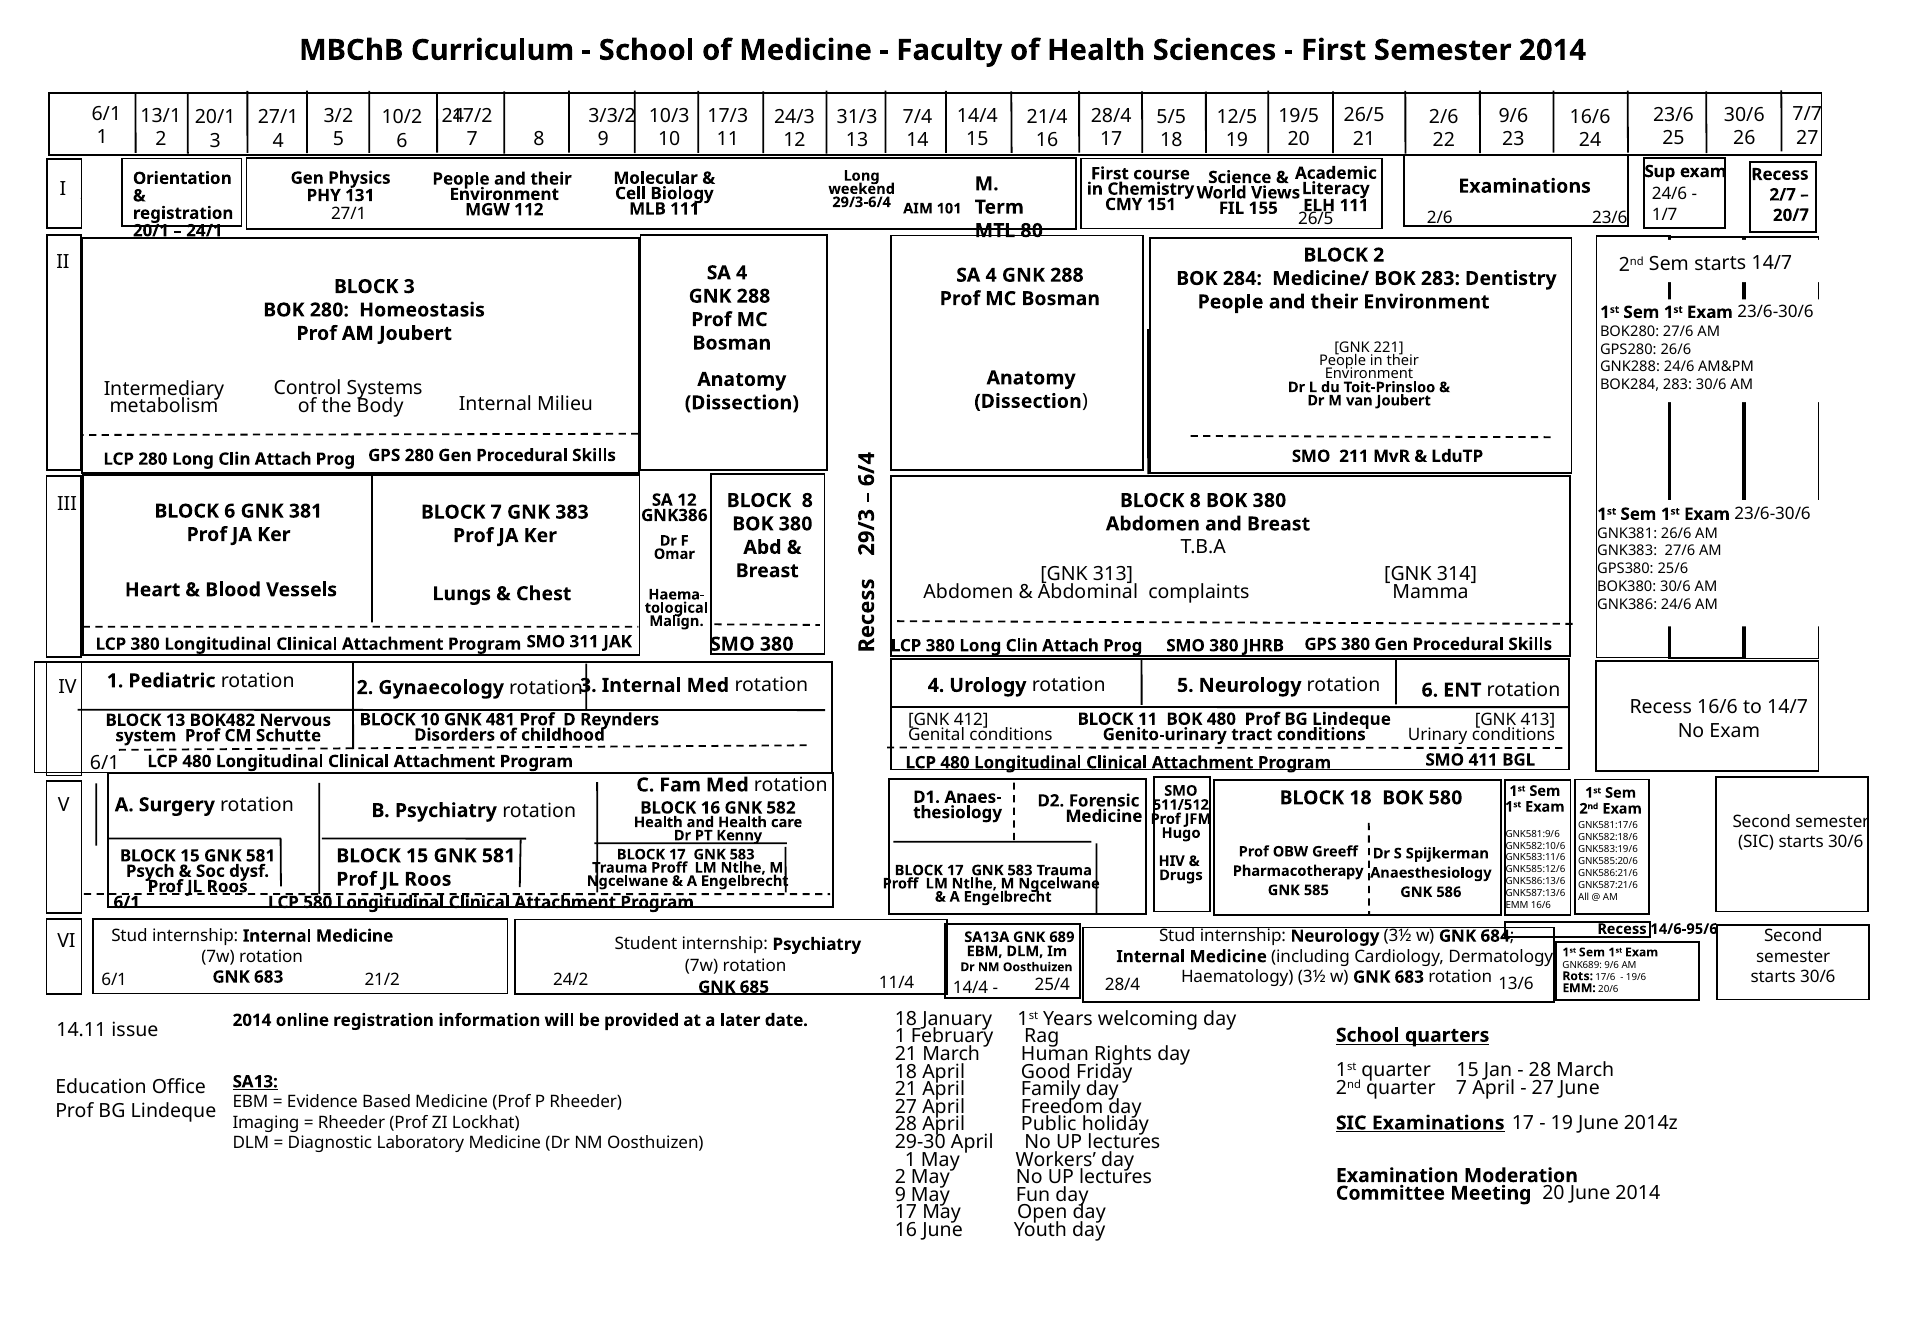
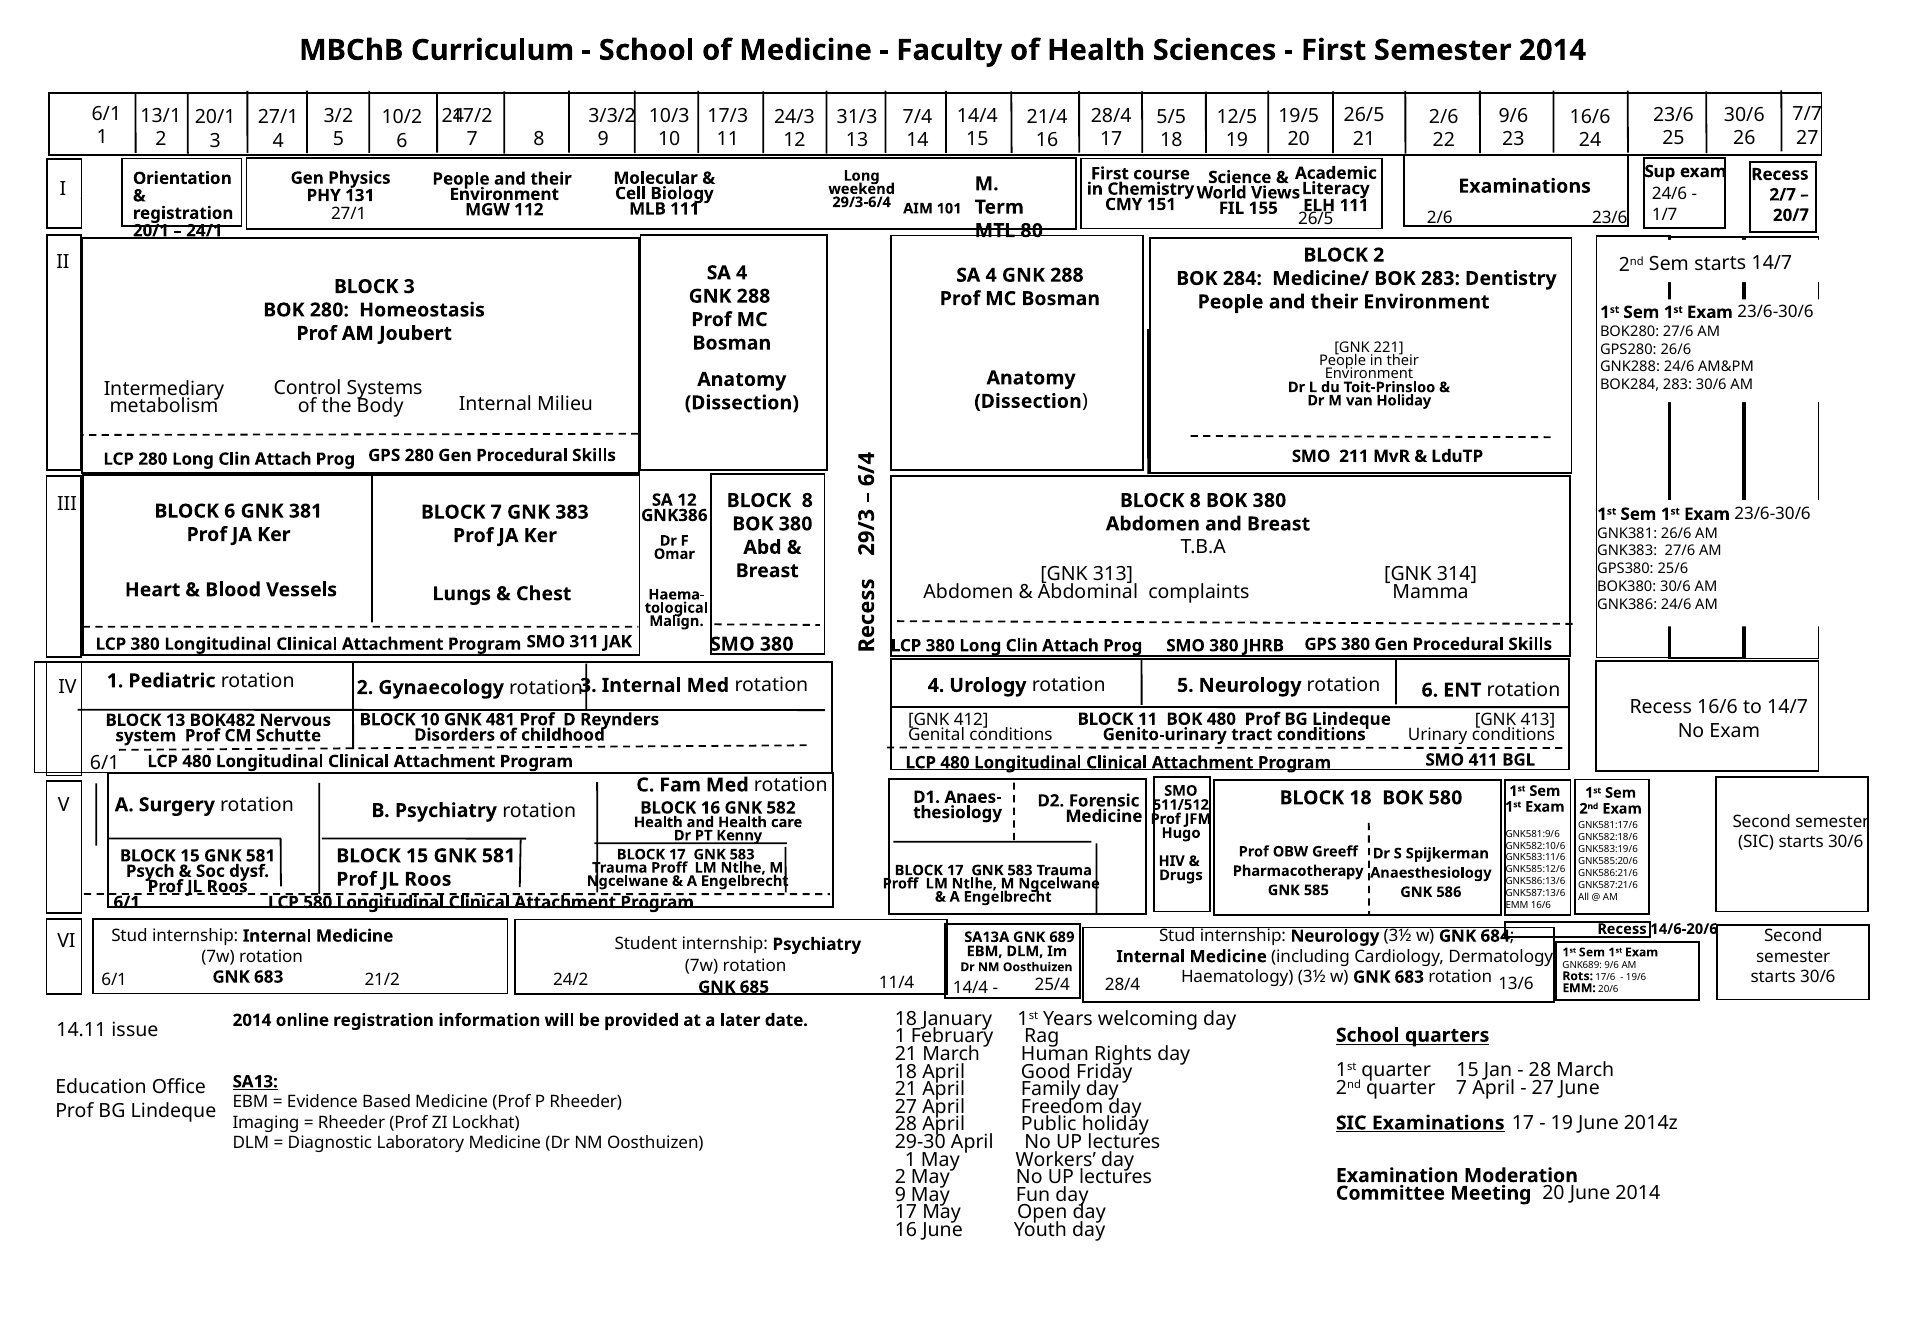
van Joubert: Joubert -> Holiday (1404, 401)
14/6-95/6: 14/6-95/6 -> 14/6-20/6 (1684, 929)
